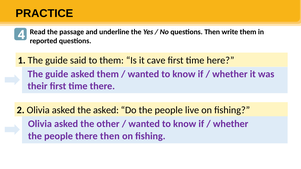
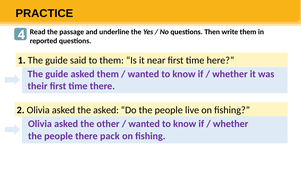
cave: cave -> near (156, 61)
there then: then -> pack (110, 136)
